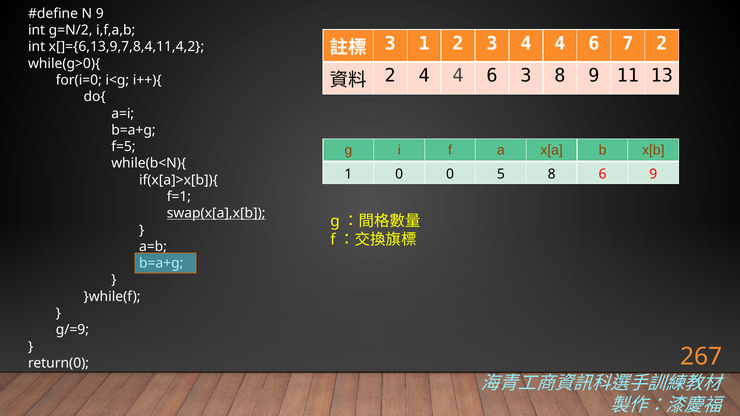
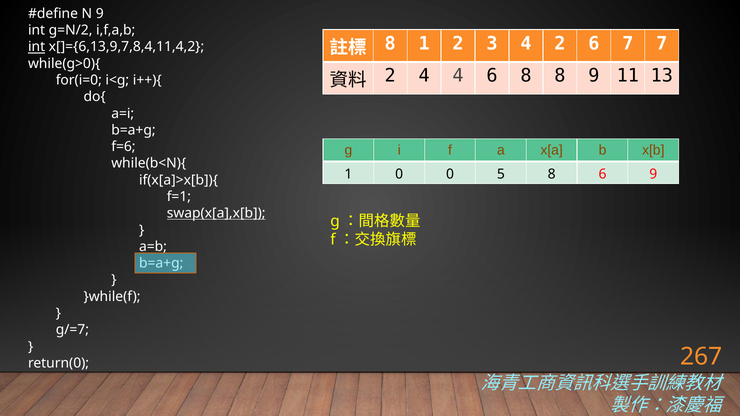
3: 3 -> 8 (390, 43)
3 4 4: 4 -> 2 (560, 43)
7 2: 2 -> 7 (662, 43)
int underline: none -> present (37, 47)
6 3: 3 -> 8 (526, 76)
f=5: f=5 -> f=6 (123, 147)
g/=9: g/=9 -> g/=7 (72, 330)
